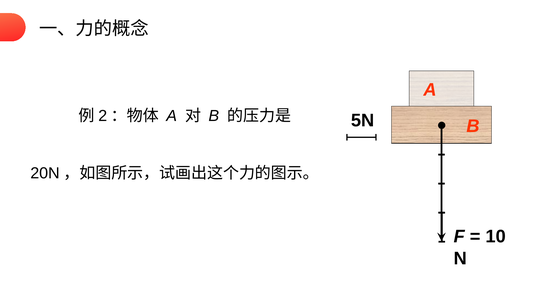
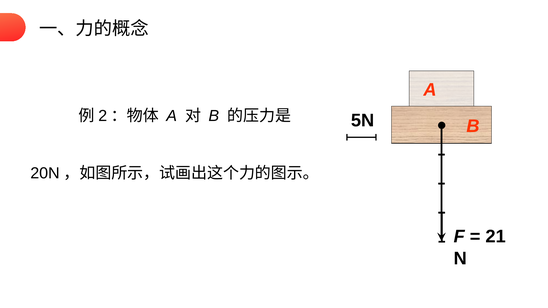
10: 10 -> 21 (496, 237)
